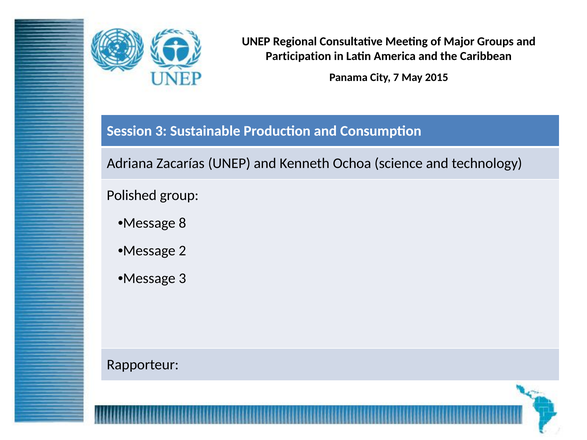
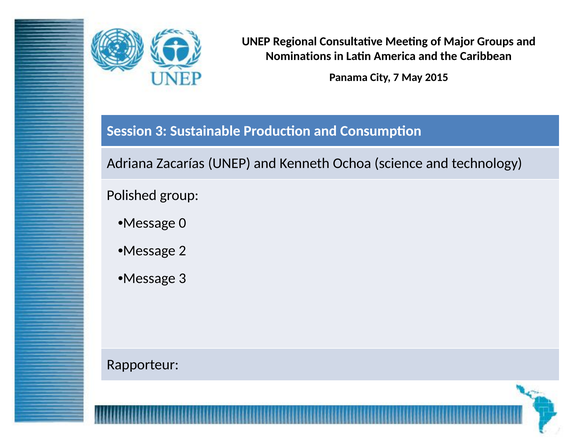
Participation: Participation -> Nominations (298, 56)
8: 8 -> 0 (182, 223)
